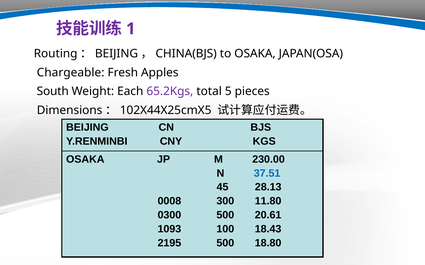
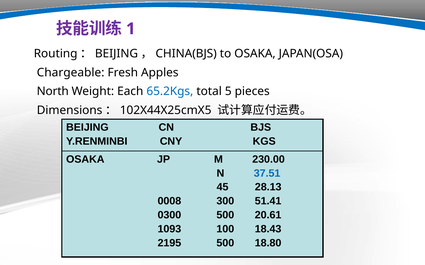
South: South -> North (53, 92)
65.2Kgs colour: purple -> blue (170, 92)
11.80: 11.80 -> 51.41 (268, 202)
